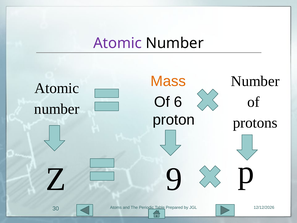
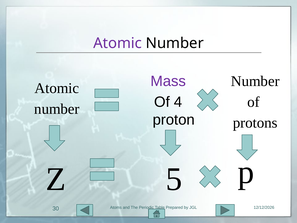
Mass colour: orange -> purple (168, 81)
6: 6 -> 4 (178, 102)
9: 9 -> 5 (174, 179)
